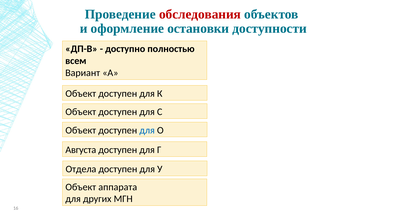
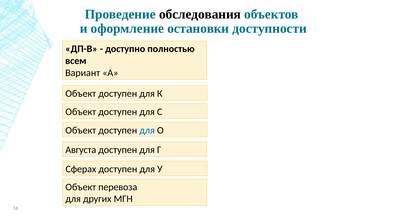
обследования colour: red -> black (200, 14)
Отдела: Отдела -> Сферах (81, 169)
аппарата: аппарата -> перевоза (118, 187)
